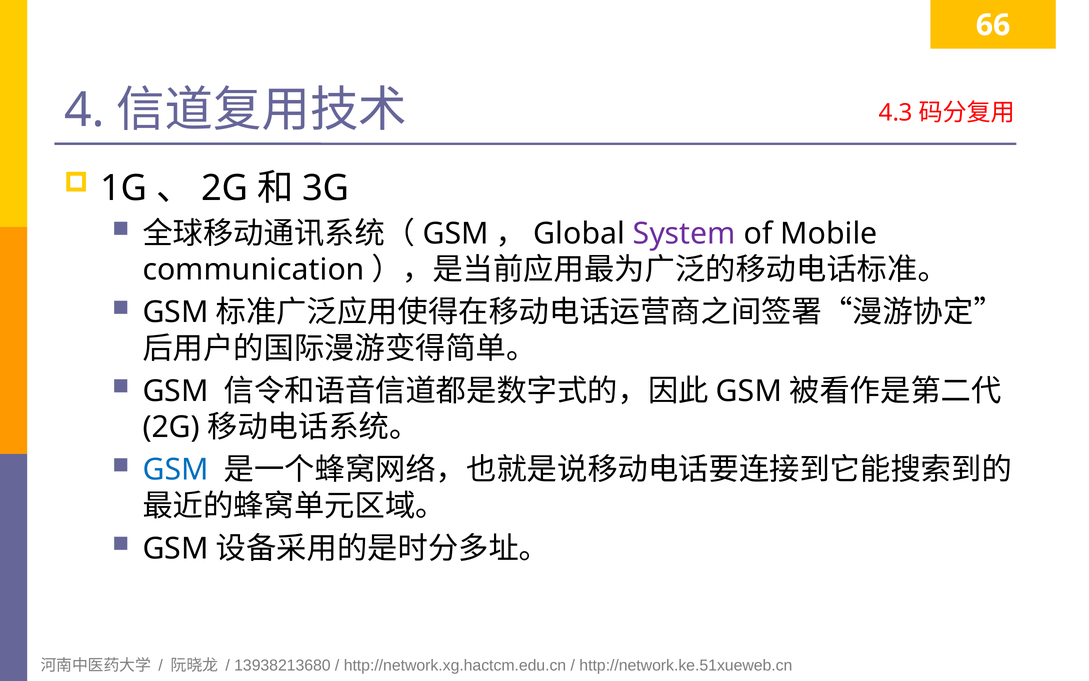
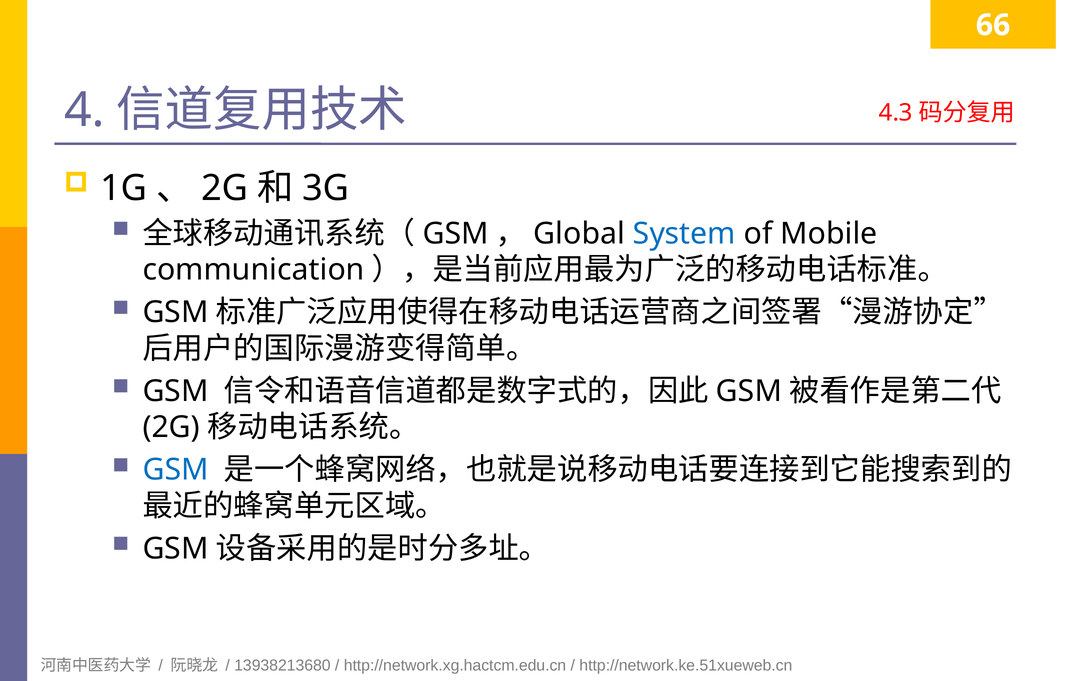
System colour: purple -> blue (684, 234)
